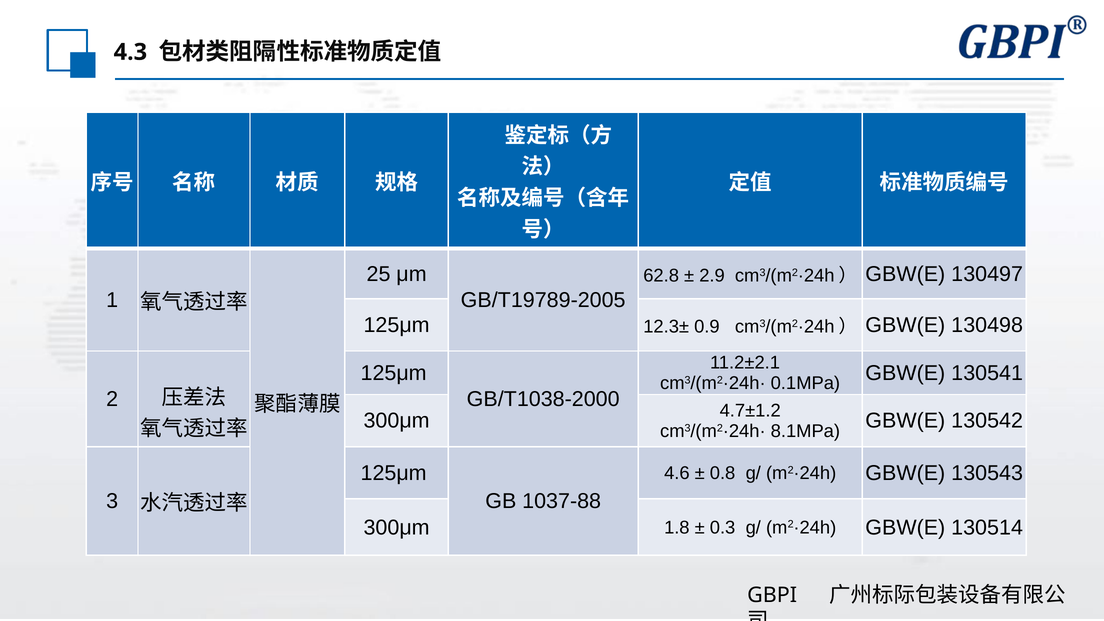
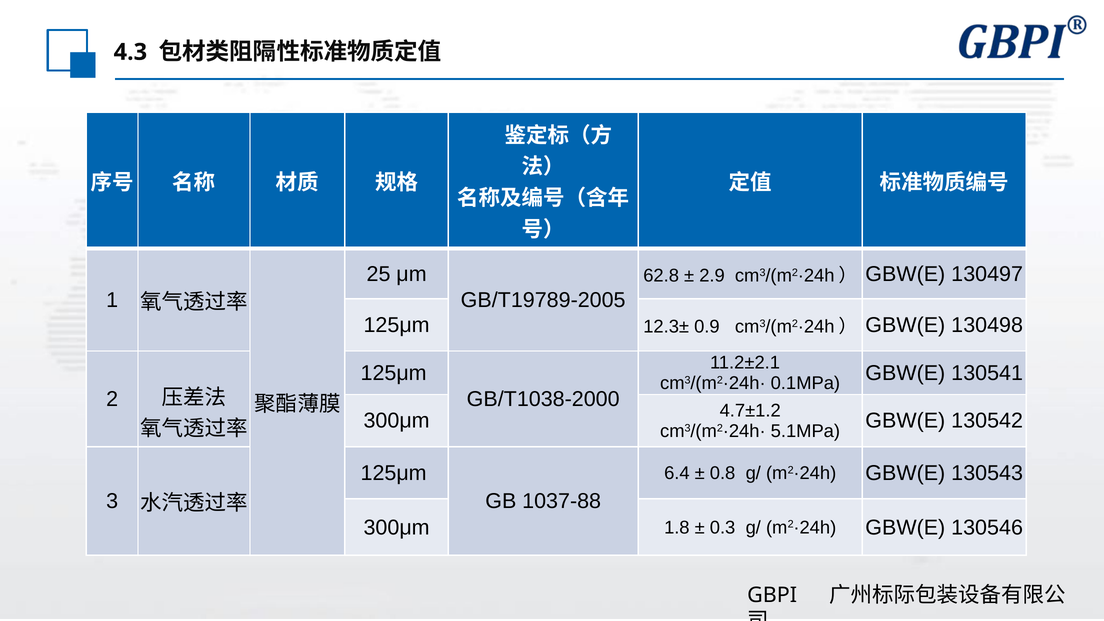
8.1MPa: 8.1MPa -> 5.1MPa (805, 431)
4.6: 4.6 -> 6.4 (677, 473)
130514: 130514 -> 130546 (987, 527)
